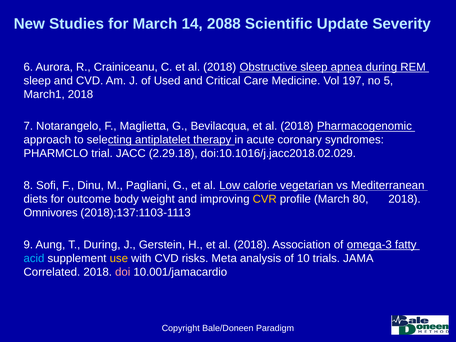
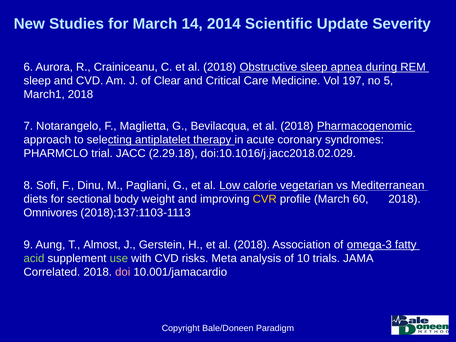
2088: 2088 -> 2014 (224, 24)
Used: Used -> Clear (167, 81)
outcome: outcome -> sectional (89, 199)
80: 80 -> 60 (361, 199)
T During: During -> Almost (102, 245)
acid colour: light blue -> light green (34, 258)
use colour: yellow -> light green (119, 258)
